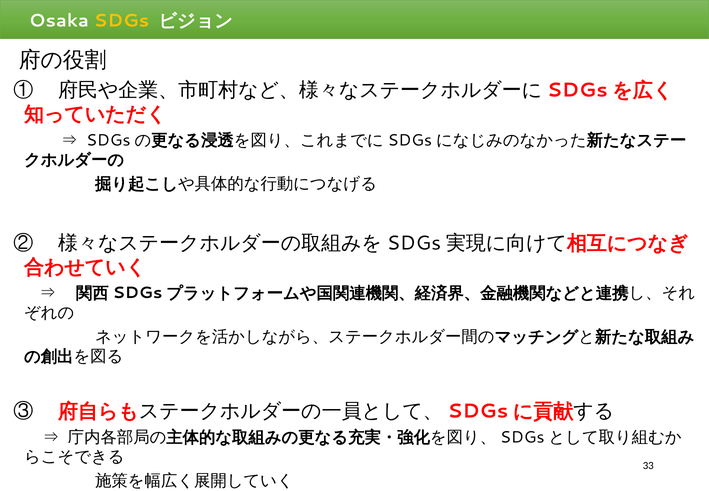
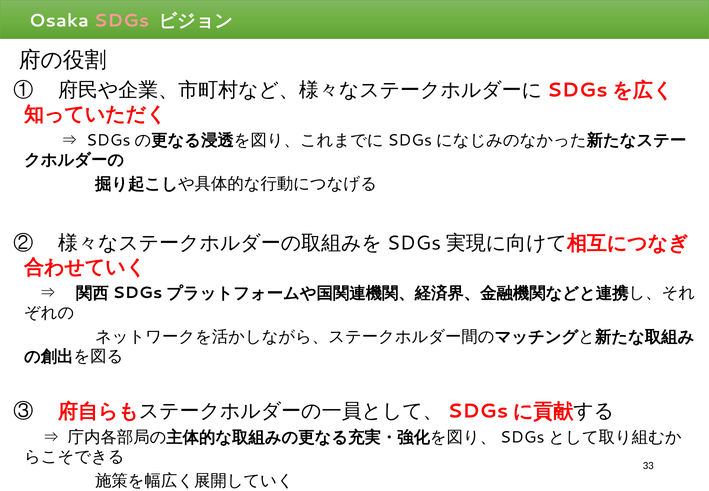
SDGs colour: yellow -> pink (122, 21)
